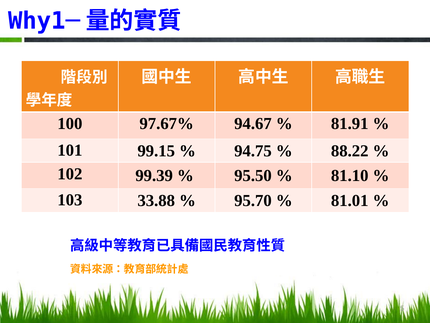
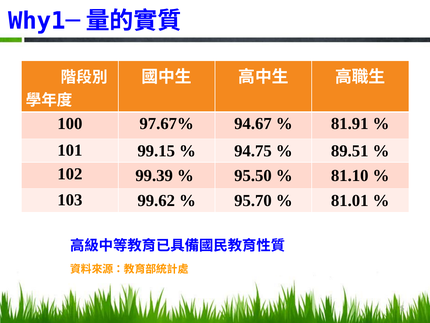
88.22: 88.22 -> 89.51 (350, 151)
33.88: 33.88 -> 99.62 (156, 200)
